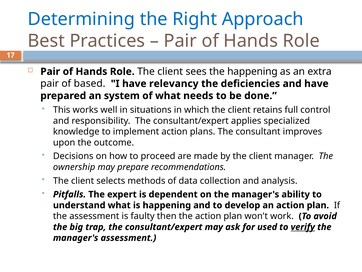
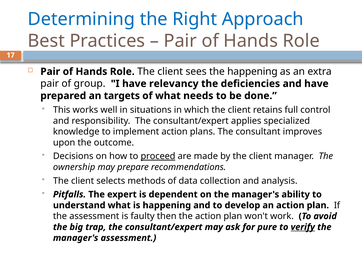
based: based -> group (90, 84)
system: system -> targets (122, 96)
proceed underline: none -> present (158, 156)
used: used -> pure (267, 227)
